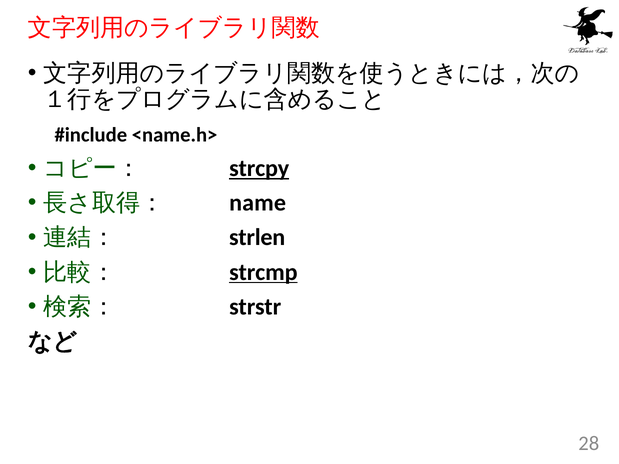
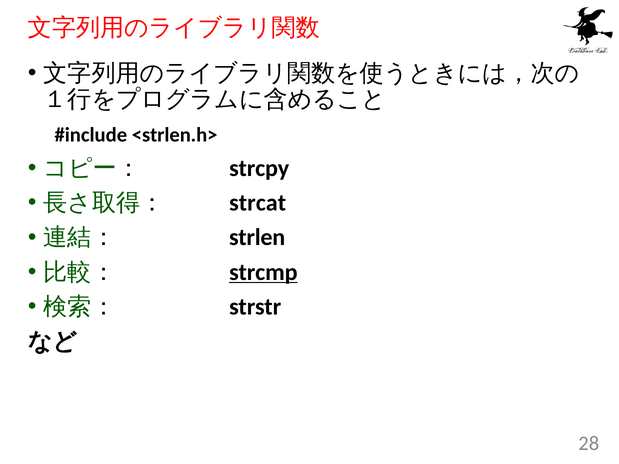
<name.h>: <name.h> -> <strlen.h> (175, 135)
strcpy underline: present -> none (259, 168)
name: name -> strcat (258, 203)
